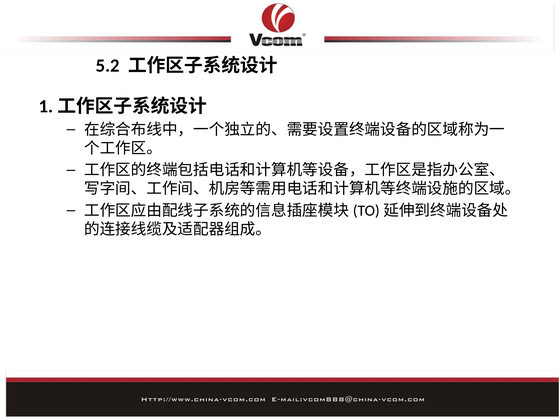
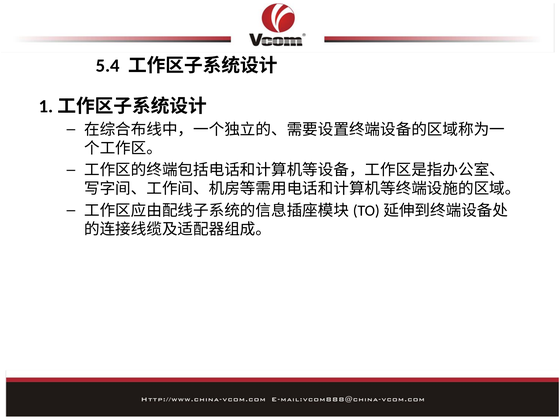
5.2: 5.2 -> 5.4 (108, 66)
